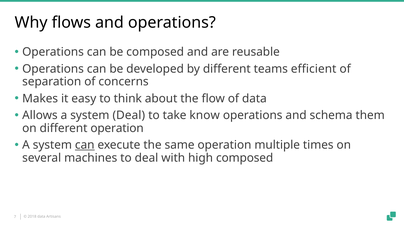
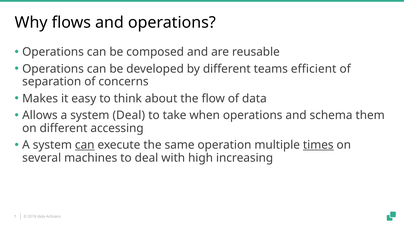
know: know -> when (205, 116)
different operation: operation -> accessing (117, 128)
times underline: none -> present (318, 145)
high composed: composed -> increasing (245, 158)
